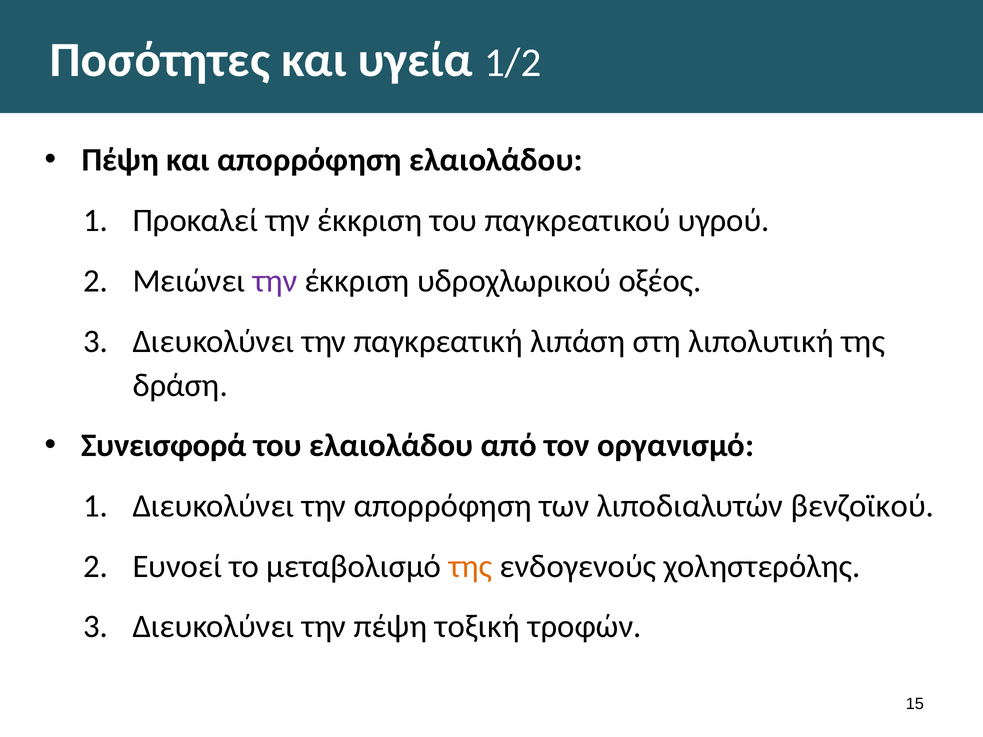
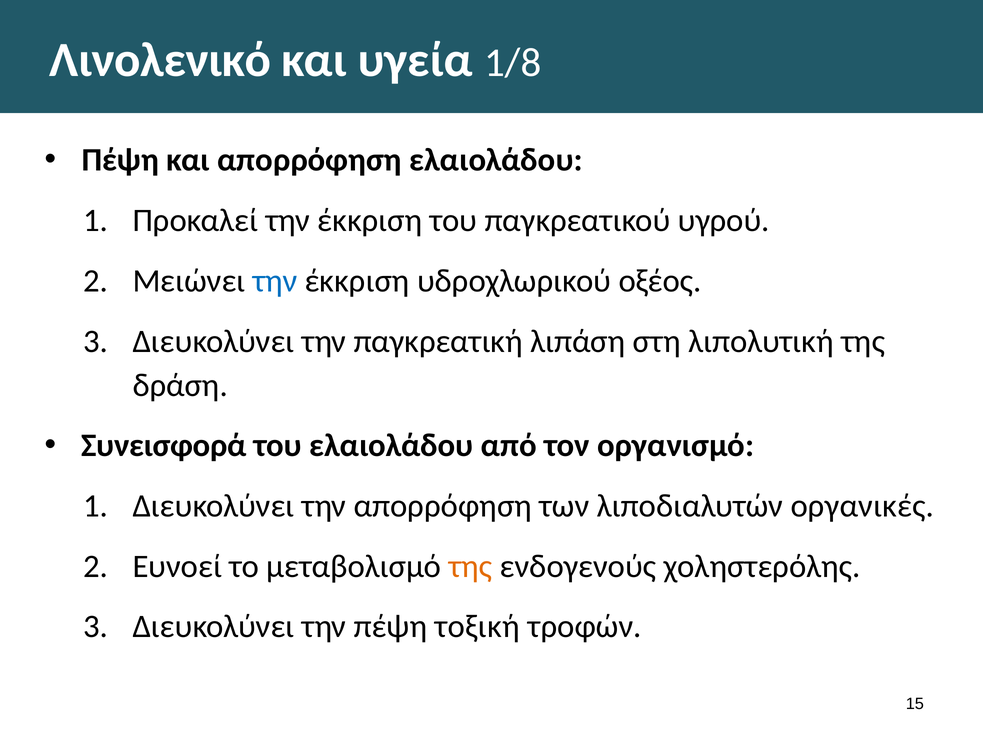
Ποσότητες: Ποσότητες -> Λινολενικό (160, 60)
1/2: 1/2 -> 1/8 (513, 63)
την colour: purple -> blue (275, 281)
βενζοϊκού: βενζοϊκού -> οργανικές (862, 506)
